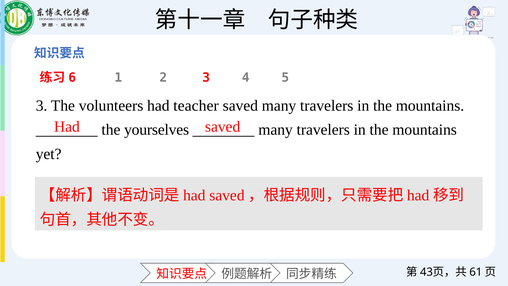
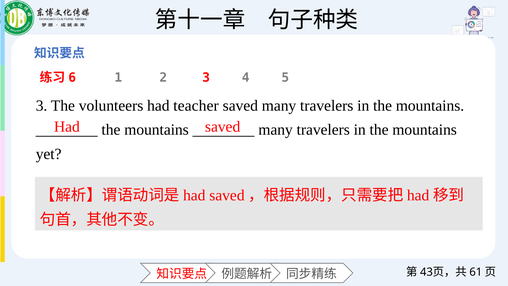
yourselves: yourselves -> mountains (157, 130)
